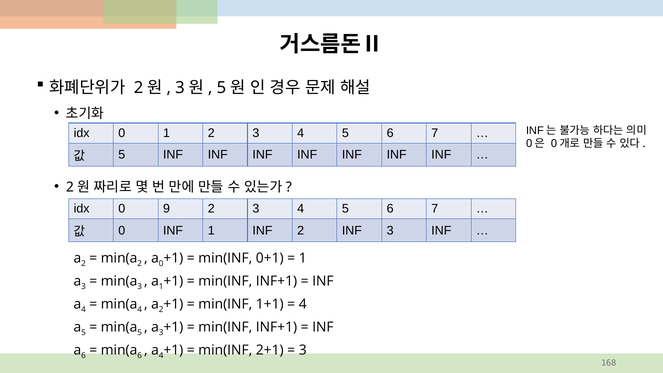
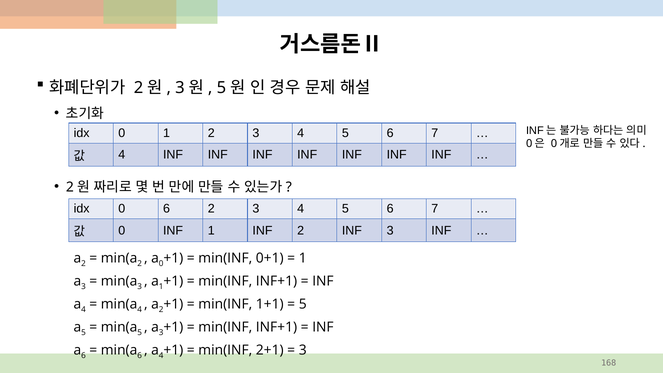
5: 5 -> 4 (122, 155)
0 9: 9 -> 6 (167, 209)
4: 4 -> 5 (303, 304)
